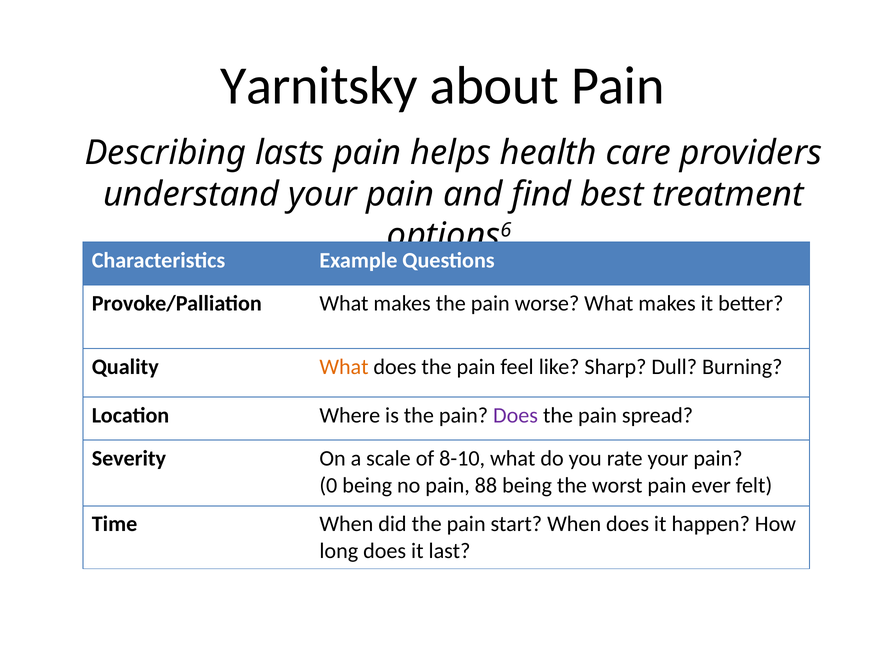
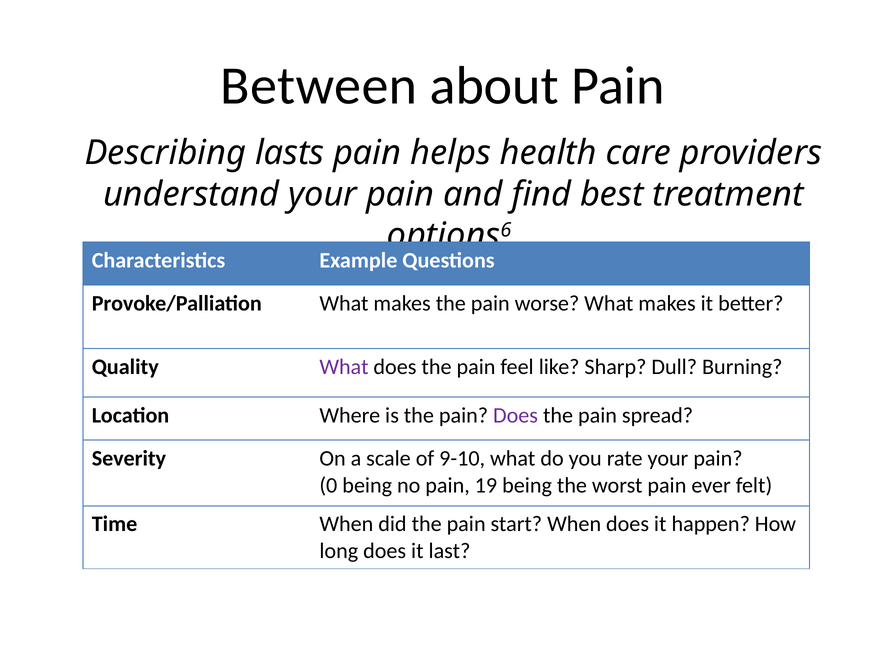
Yarnitsky: Yarnitsky -> Between (319, 86)
What colour: orange -> purple (344, 367)
8-10: 8-10 -> 9-10 (462, 459)
88: 88 -> 19 (486, 486)
